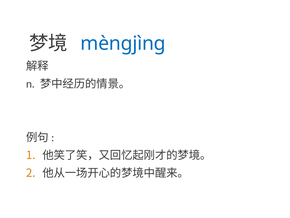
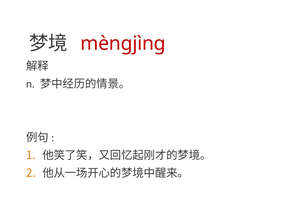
mèngjìng colour: blue -> red (123, 43)
